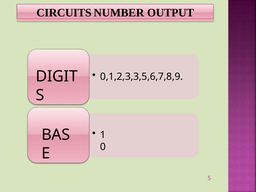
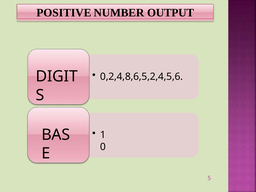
CIRCUITS: CIRCUITS -> POSITIVE (64, 13)
0,1,2,3,3,5,6,7,8,9: 0,1,2,3,3,5,6,7,8,9 -> 0,2,4,8,6,5,2,4,5,6 (142, 77)
